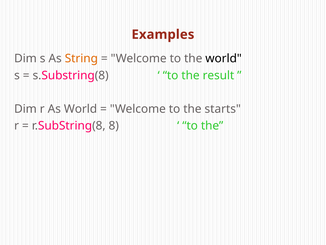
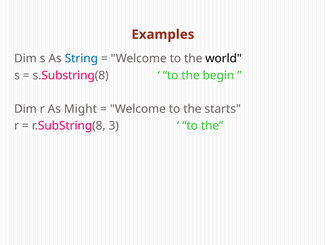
String colour: orange -> blue (81, 58)
result: result -> begin (218, 75)
As World: World -> Might (80, 109)
8: 8 -> 3 (114, 126)
